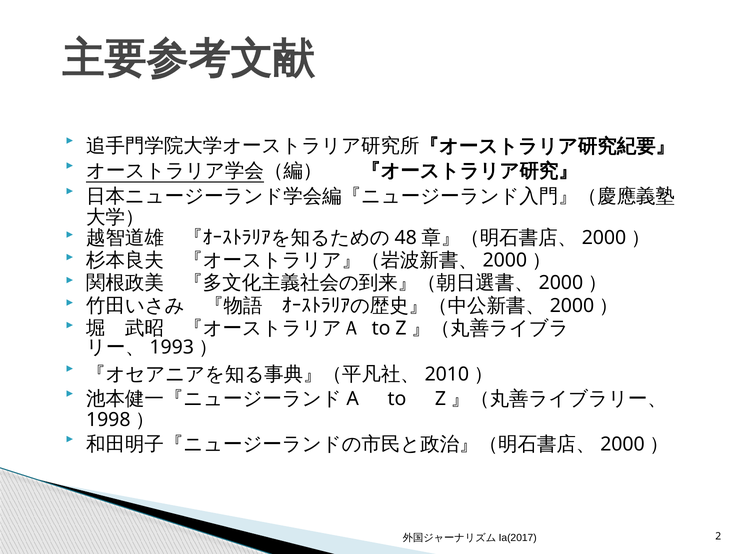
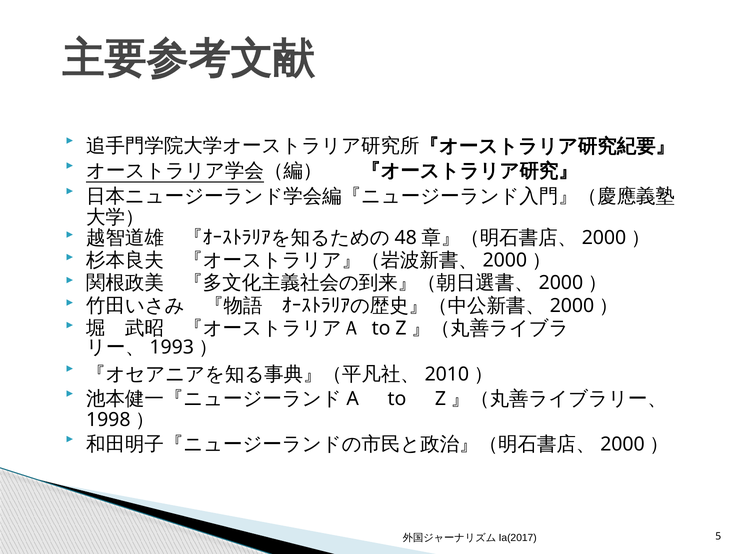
2: 2 -> 5 (718, 537)
